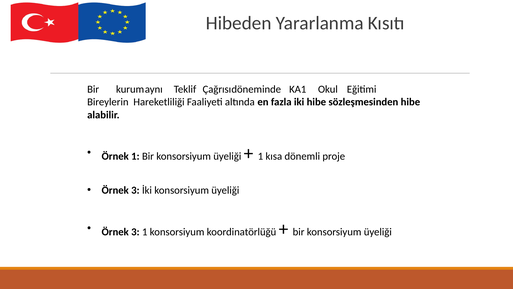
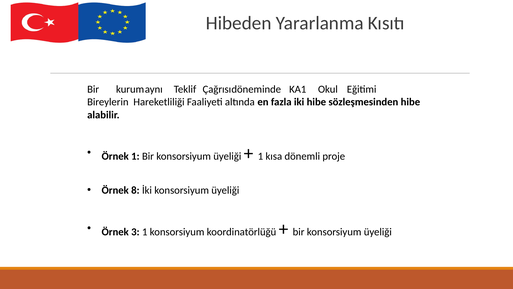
3: 3 -> 8 (135, 190)
